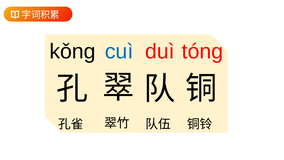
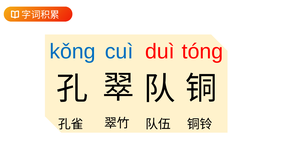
kǒnɡ colour: black -> blue (73, 51)
